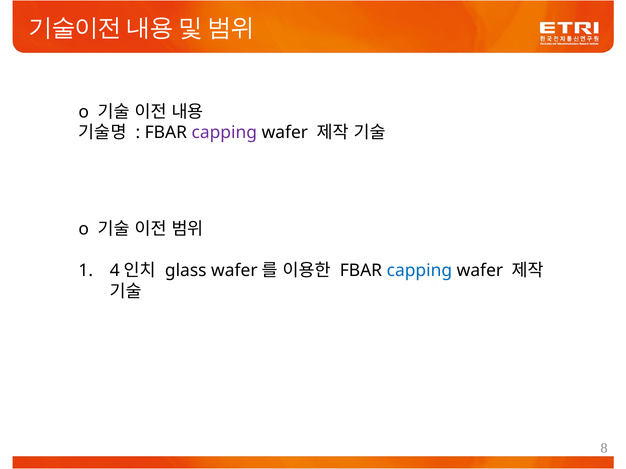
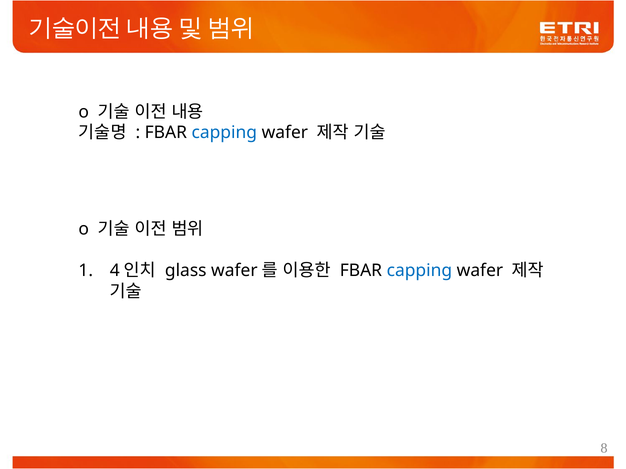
capping colour: purple -> blue (224, 133)
